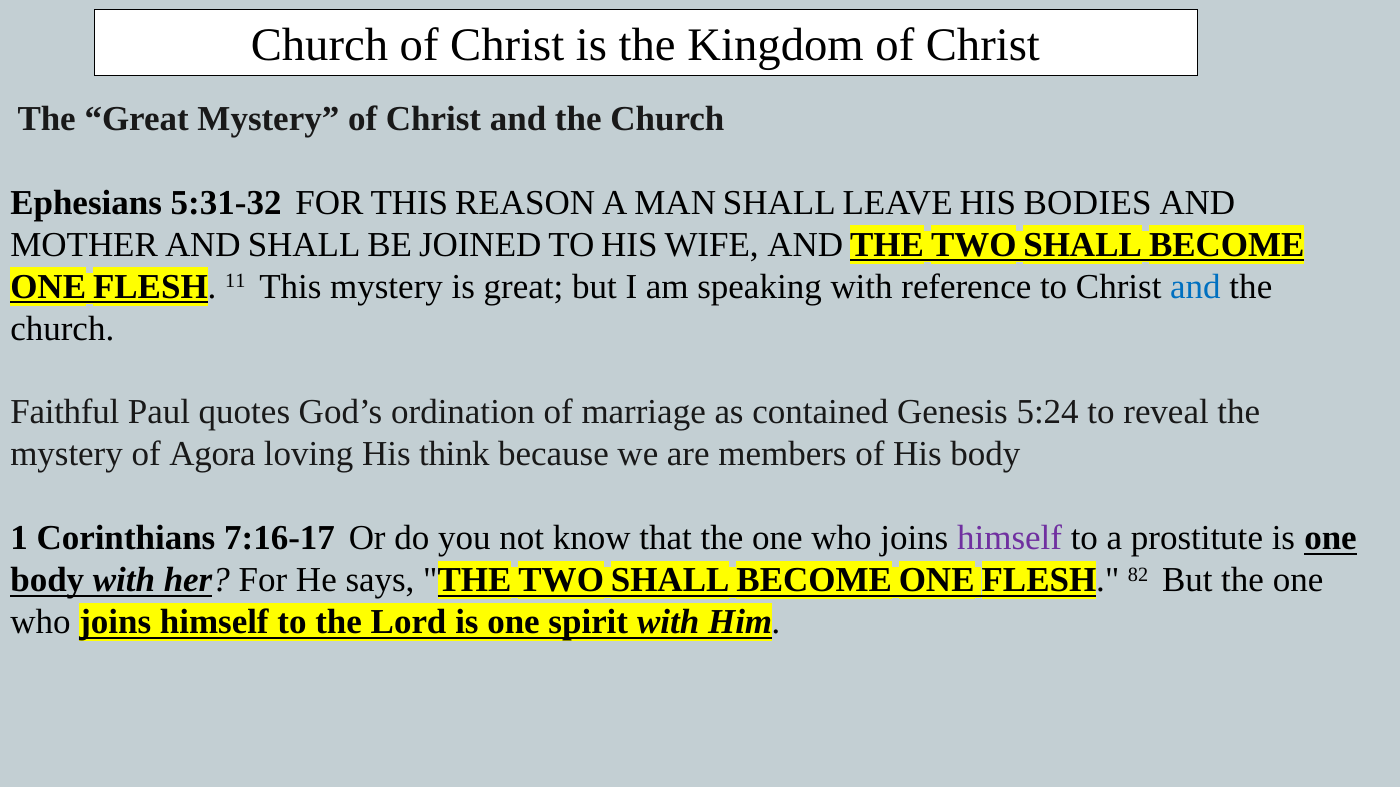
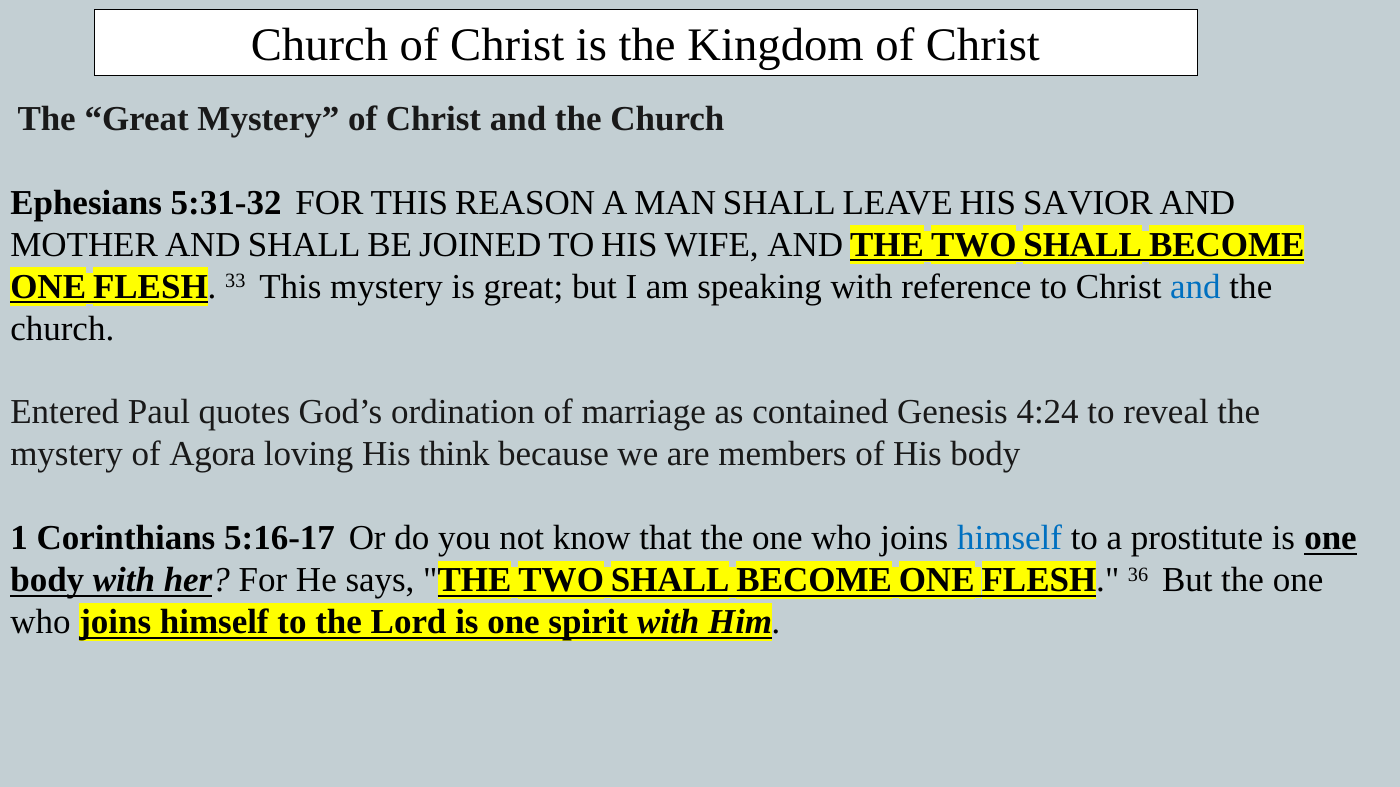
BODIES: BODIES -> SAVIOR (1088, 203)
11: 11 -> 33 (235, 281)
Faithful: Faithful -> Entered (65, 413)
5:24: 5:24 -> 4:24 (1048, 413)
7:16-17: 7:16-17 -> 5:16-17 (280, 539)
himself colour: purple -> blue (1010, 539)
82: 82 -> 36 (1138, 575)
